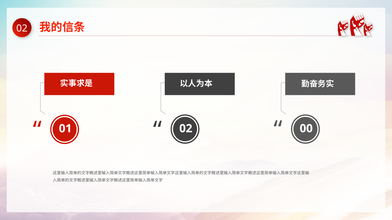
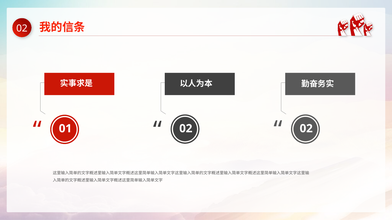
02 00: 00 -> 02 (306, 129)
